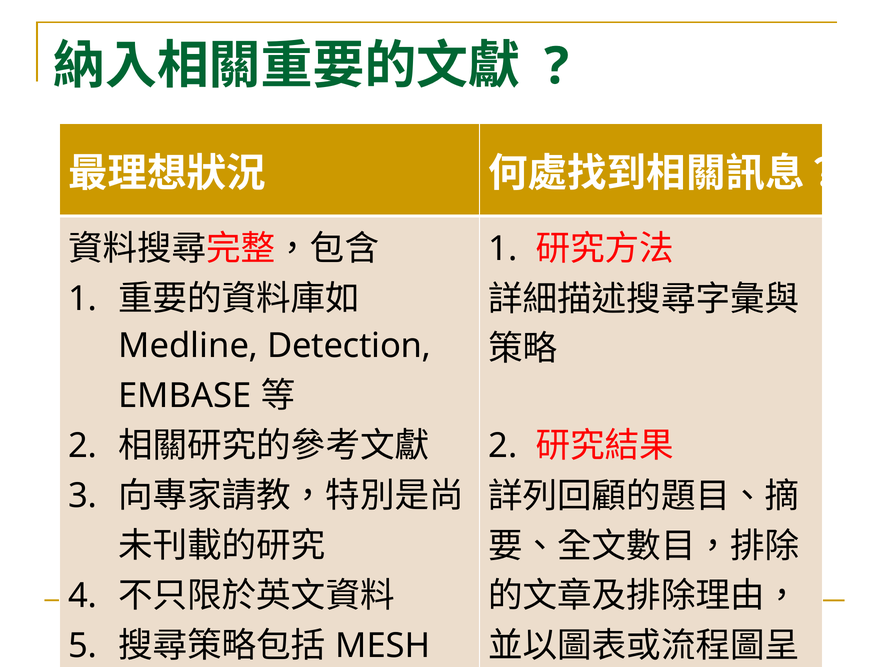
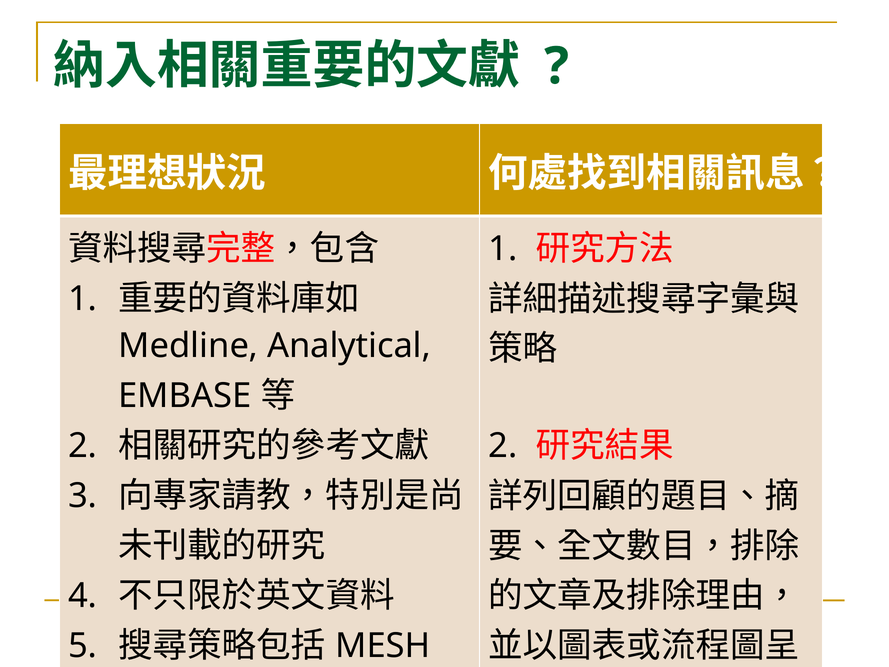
Detection: Detection -> Analytical (349, 346)
